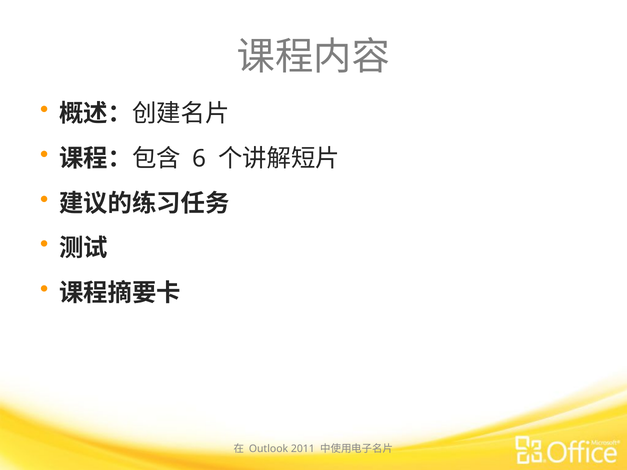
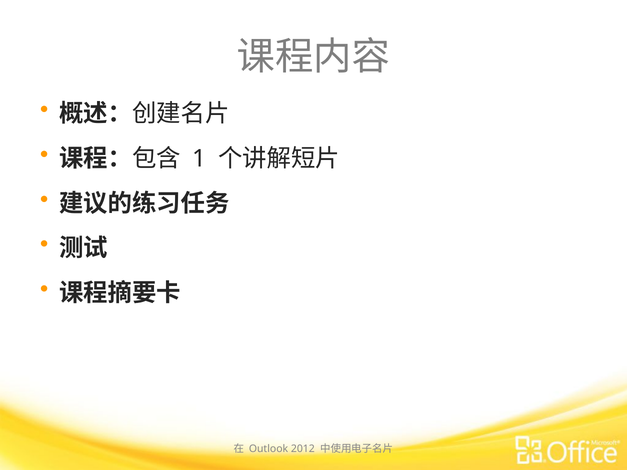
6: 6 -> 1 (199, 159)
2011: 2011 -> 2012 (303, 449)
